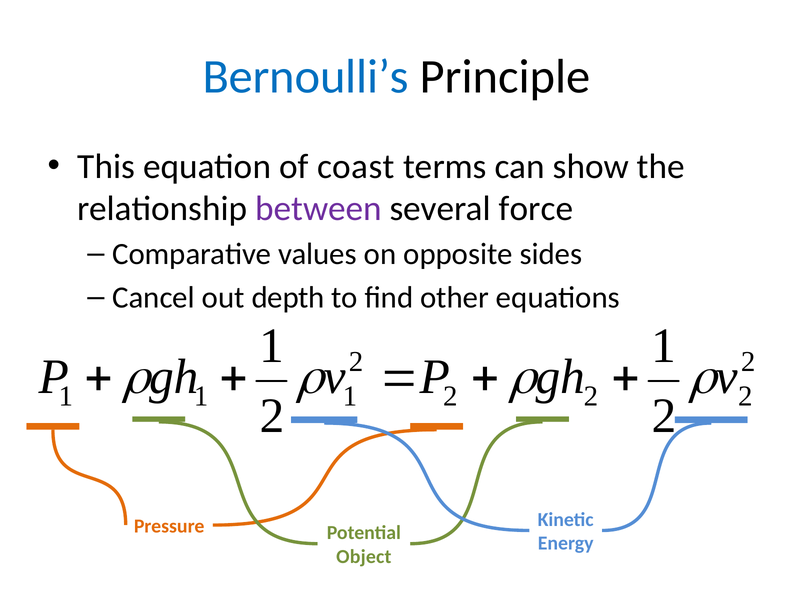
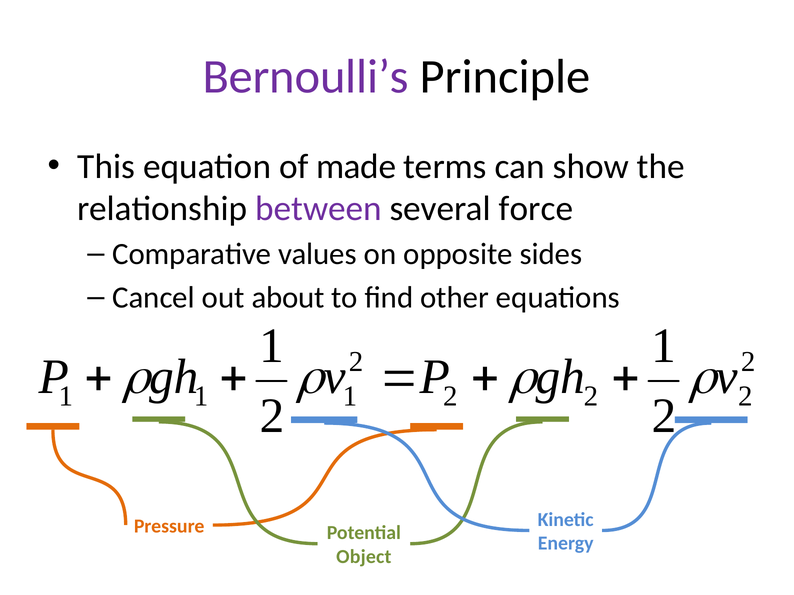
Bernoulli’s colour: blue -> purple (306, 77)
coast: coast -> made (356, 167)
depth: depth -> about (288, 298)
